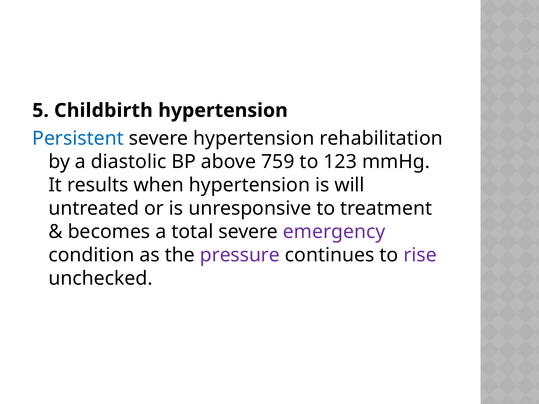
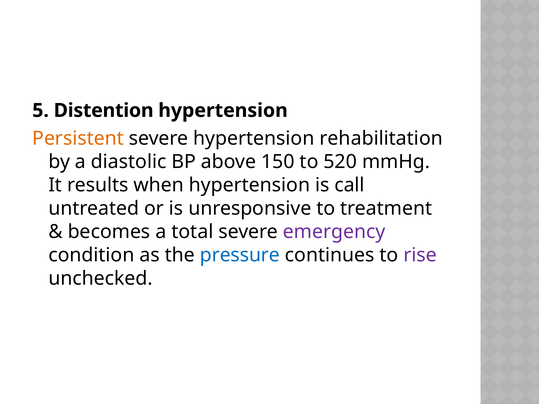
Childbirth: Childbirth -> Distention (104, 111)
Persistent colour: blue -> orange (78, 138)
759: 759 -> 150 (278, 162)
123: 123 -> 520 (340, 162)
will: will -> call (350, 185)
pressure colour: purple -> blue (240, 255)
